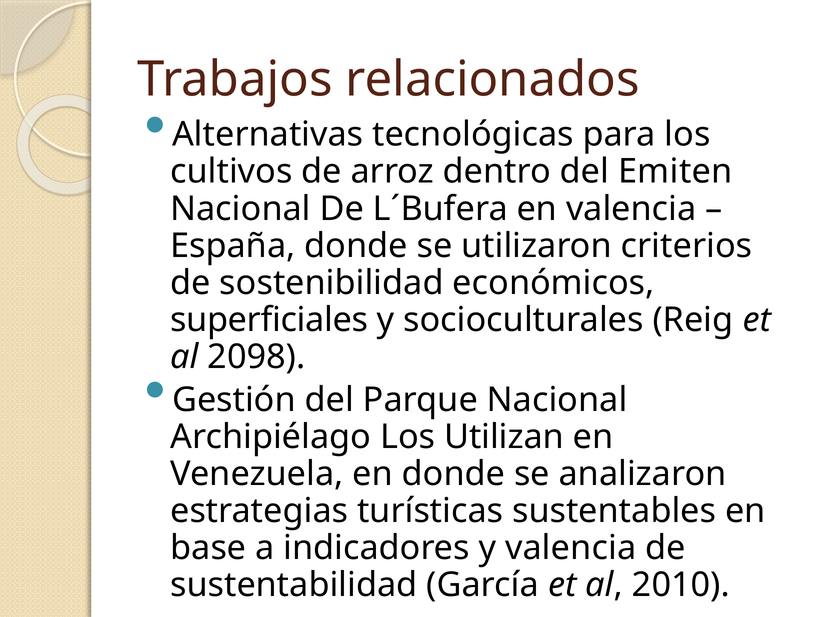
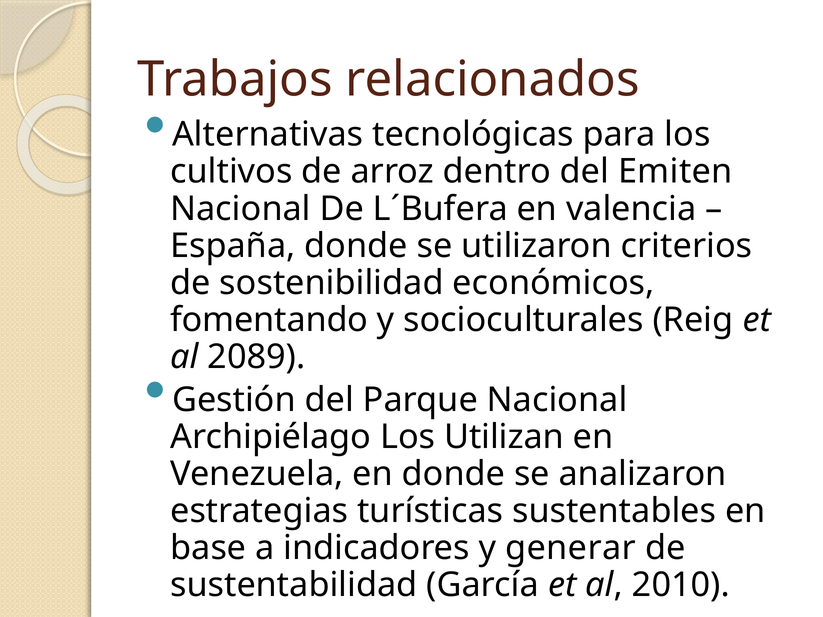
superficiales: superficiales -> fomentando (269, 320)
2098: 2098 -> 2089 (256, 357)
y valencia: valencia -> generar (571, 548)
